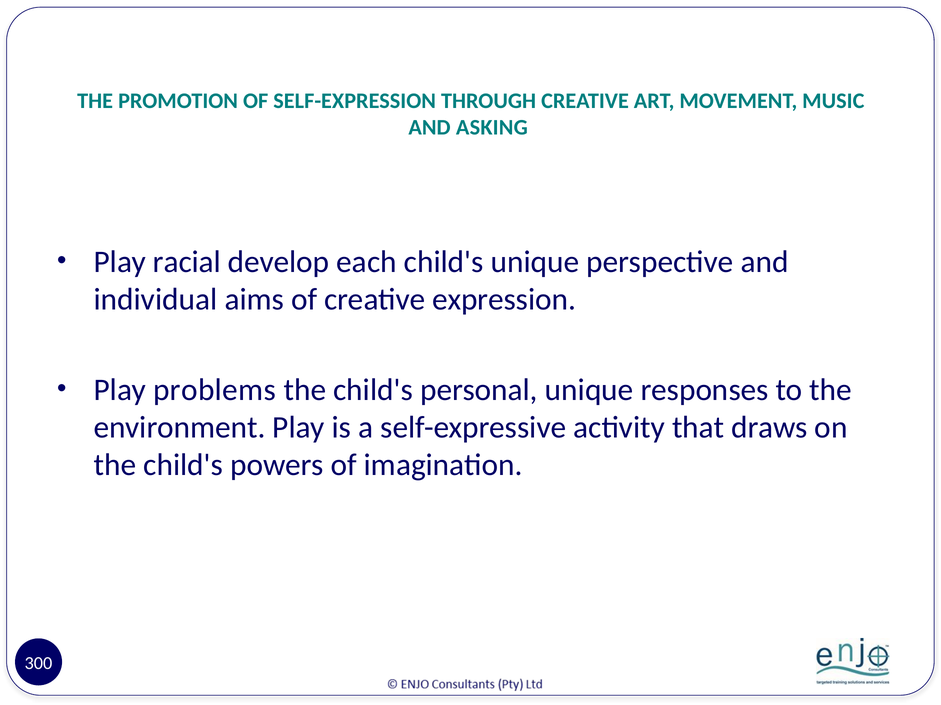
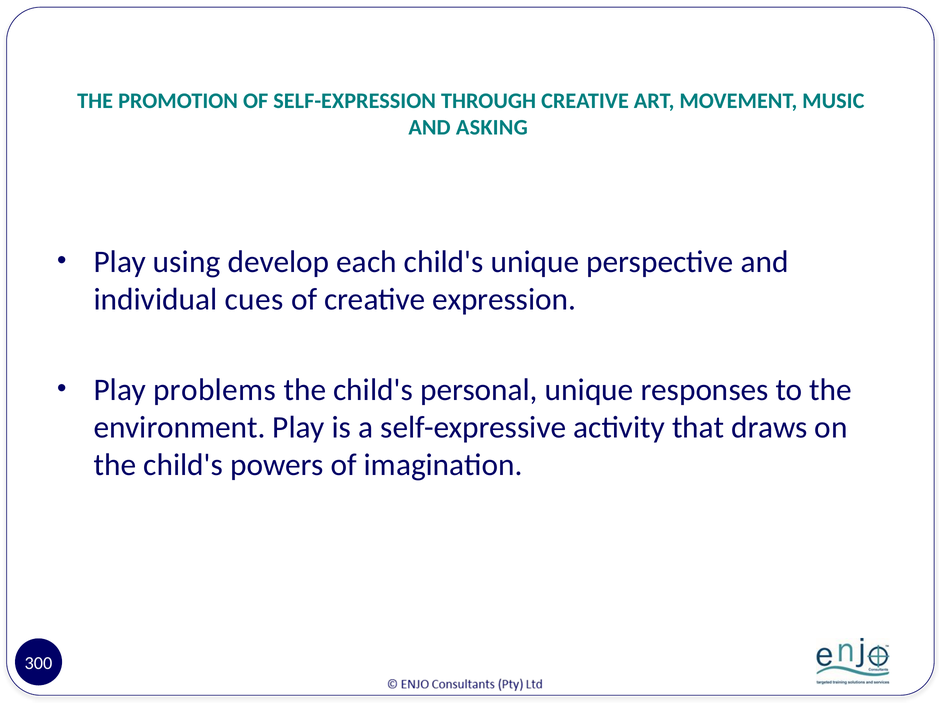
racial: racial -> using (187, 262)
aims: aims -> cues (254, 300)
